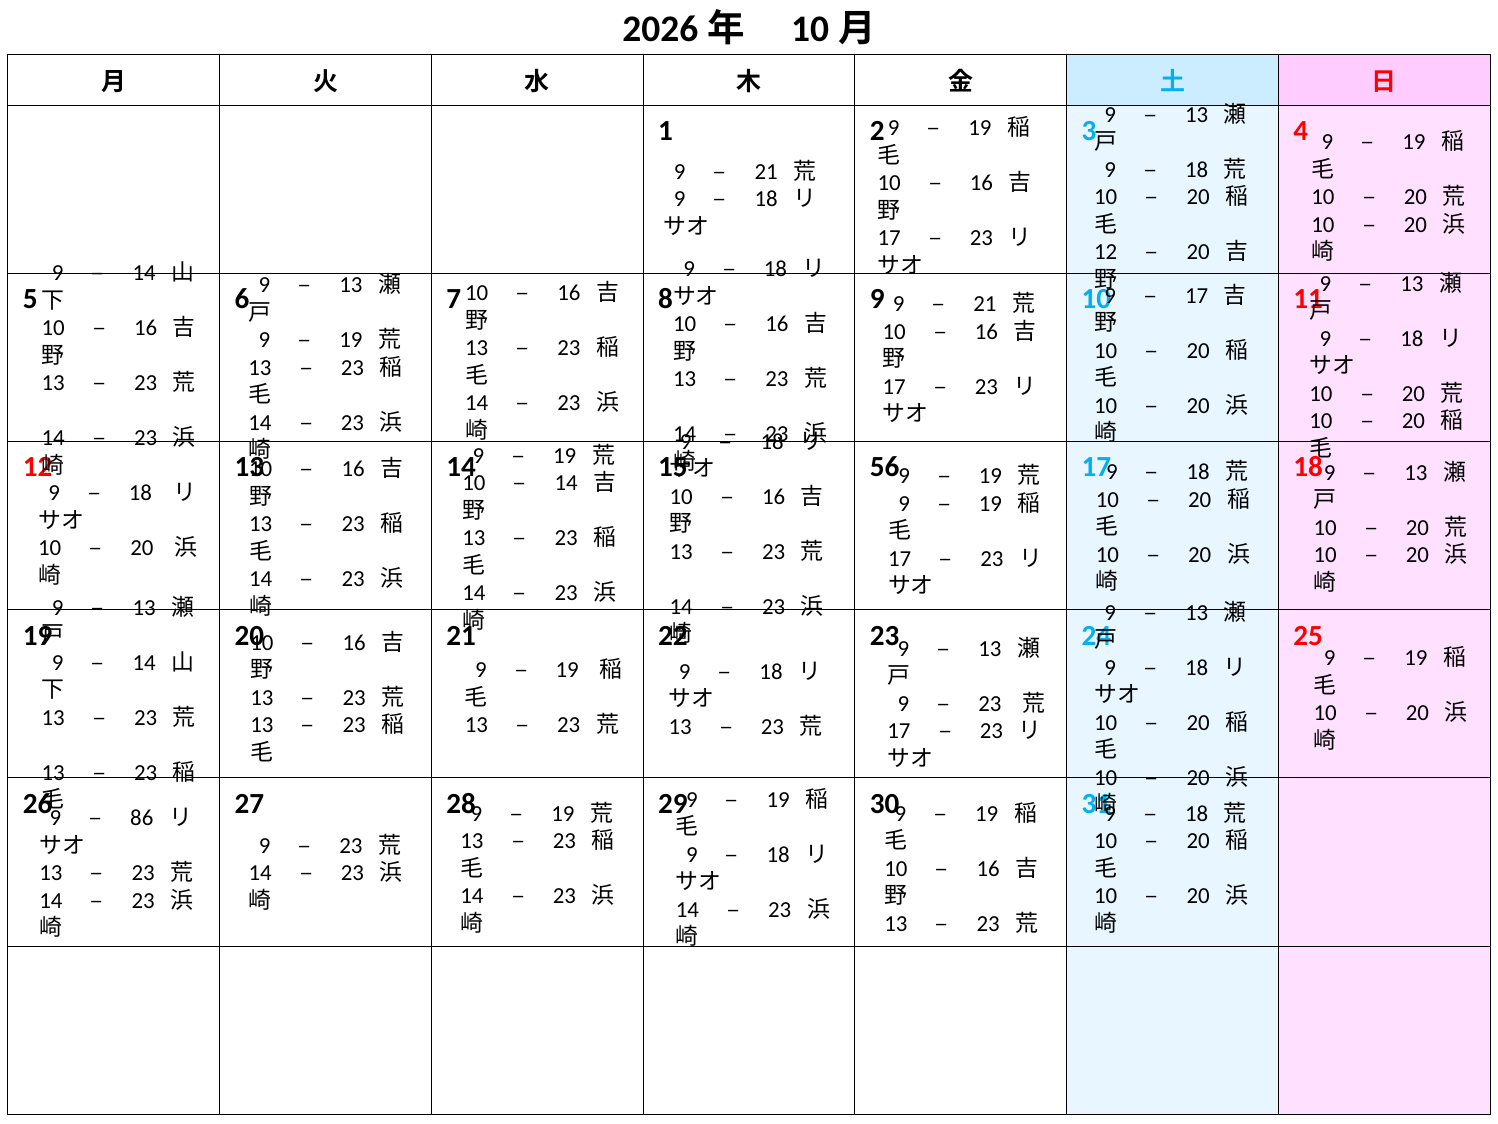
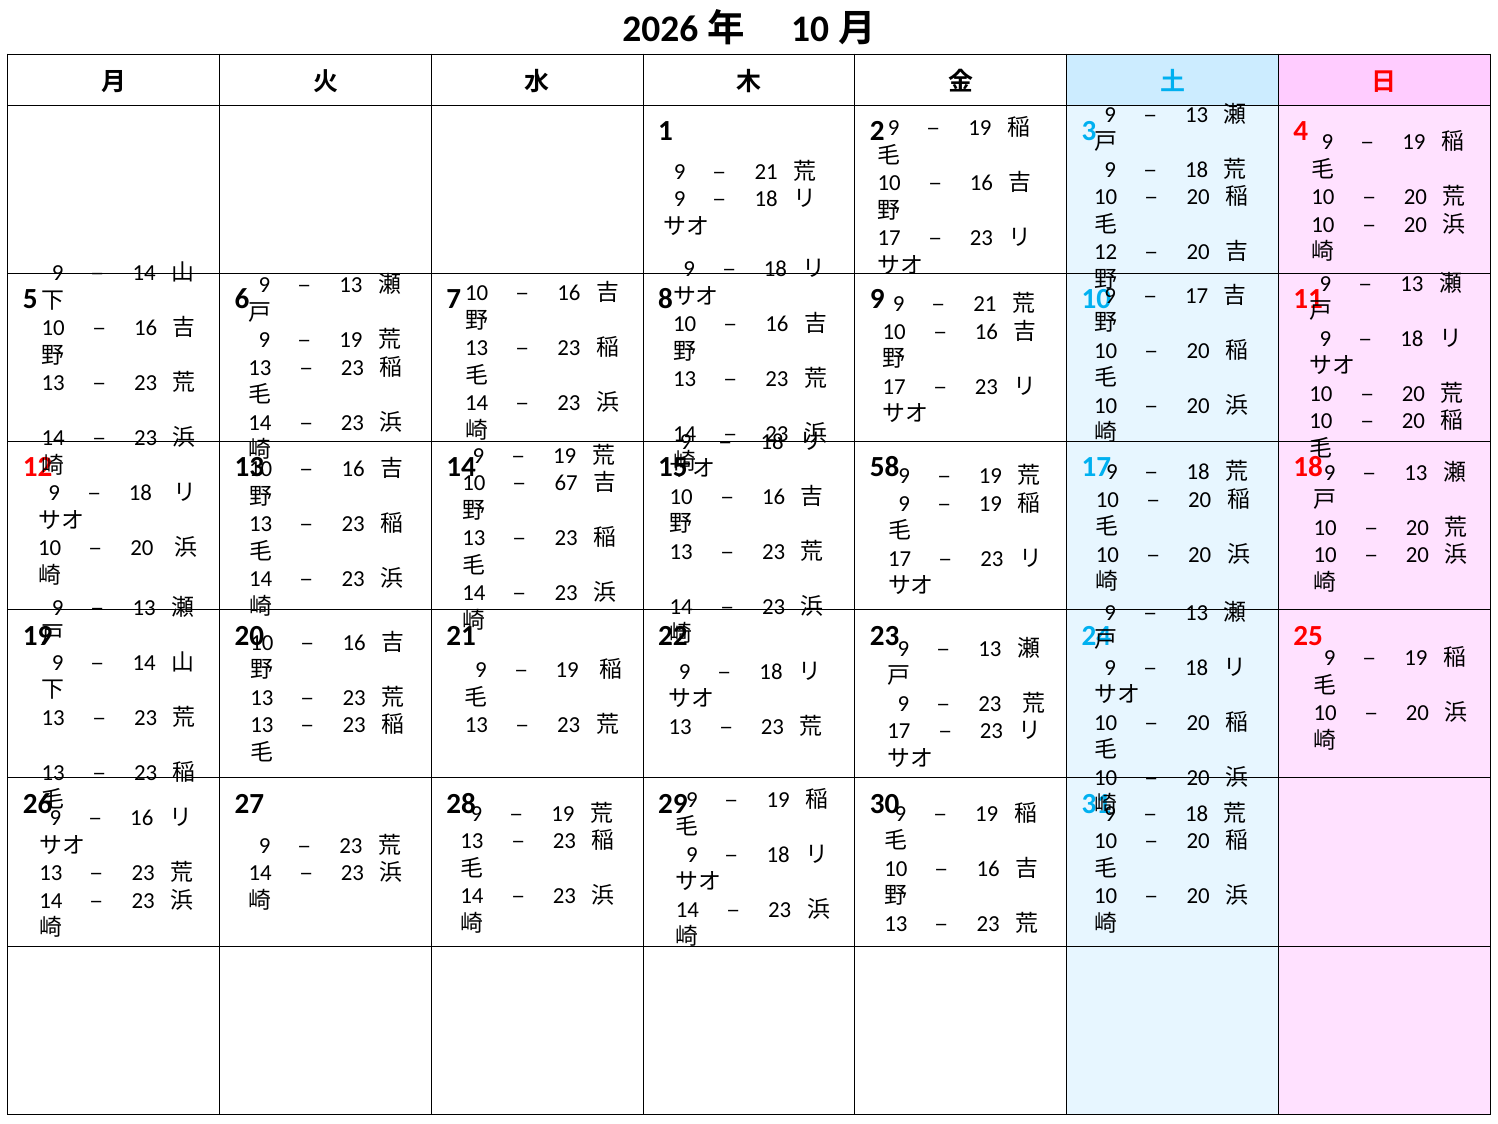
56: 56 -> 58 (885, 467)
14: 14 -> 67 (566, 483)
86: 86 -> 16 (142, 818)
